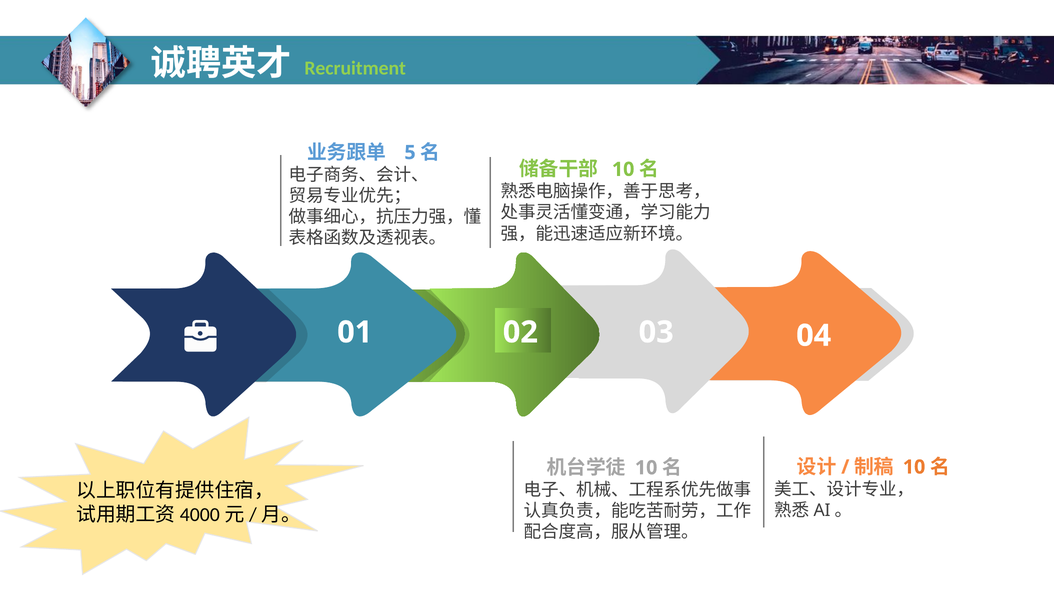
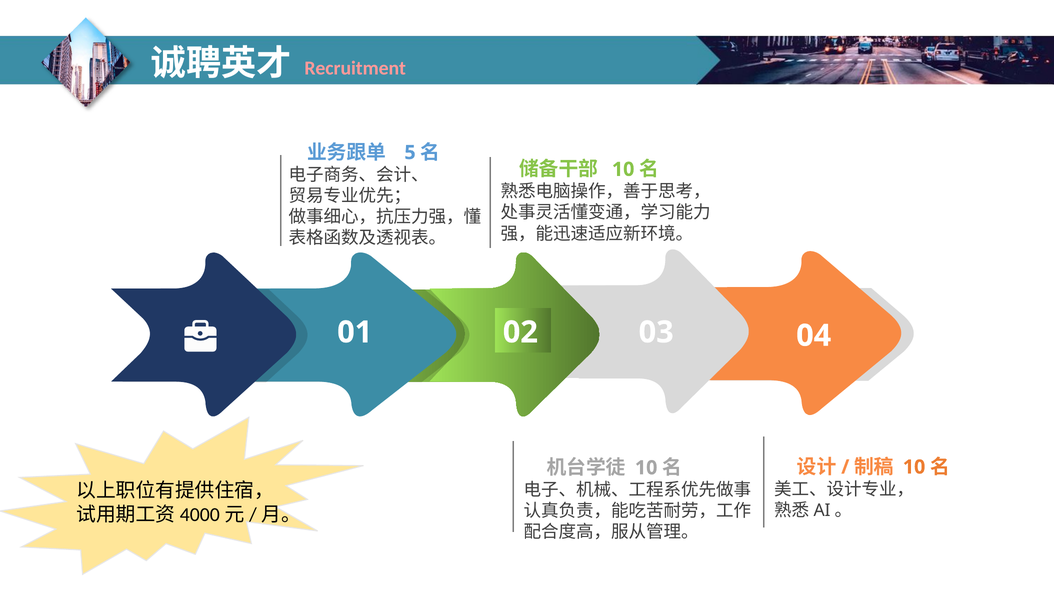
Recruitment colour: light green -> pink (355, 68)
